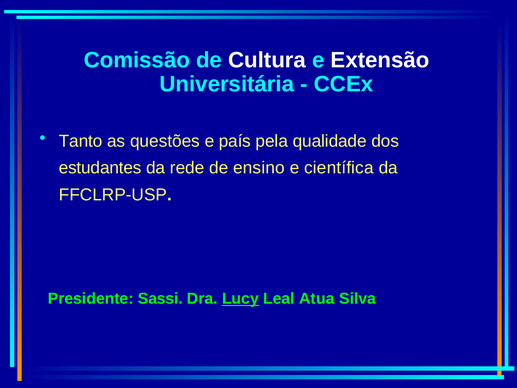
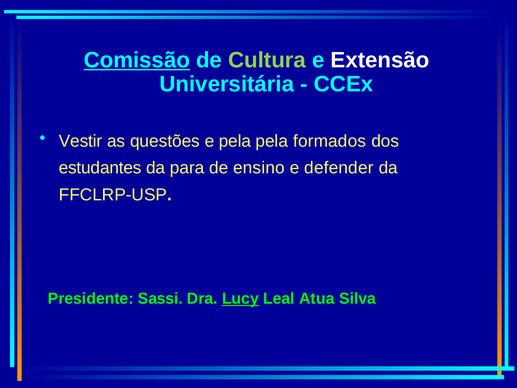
Comissão underline: none -> present (137, 60)
Cultura colour: white -> light green (267, 60)
Tanto: Tanto -> Vestir (81, 141)
e país: país -> pela (235, 141)
qualidade: qualidade -> formados (330, 141)
rede: rede -> para (187, 168)
científica: científica -> defender (339, 168)
